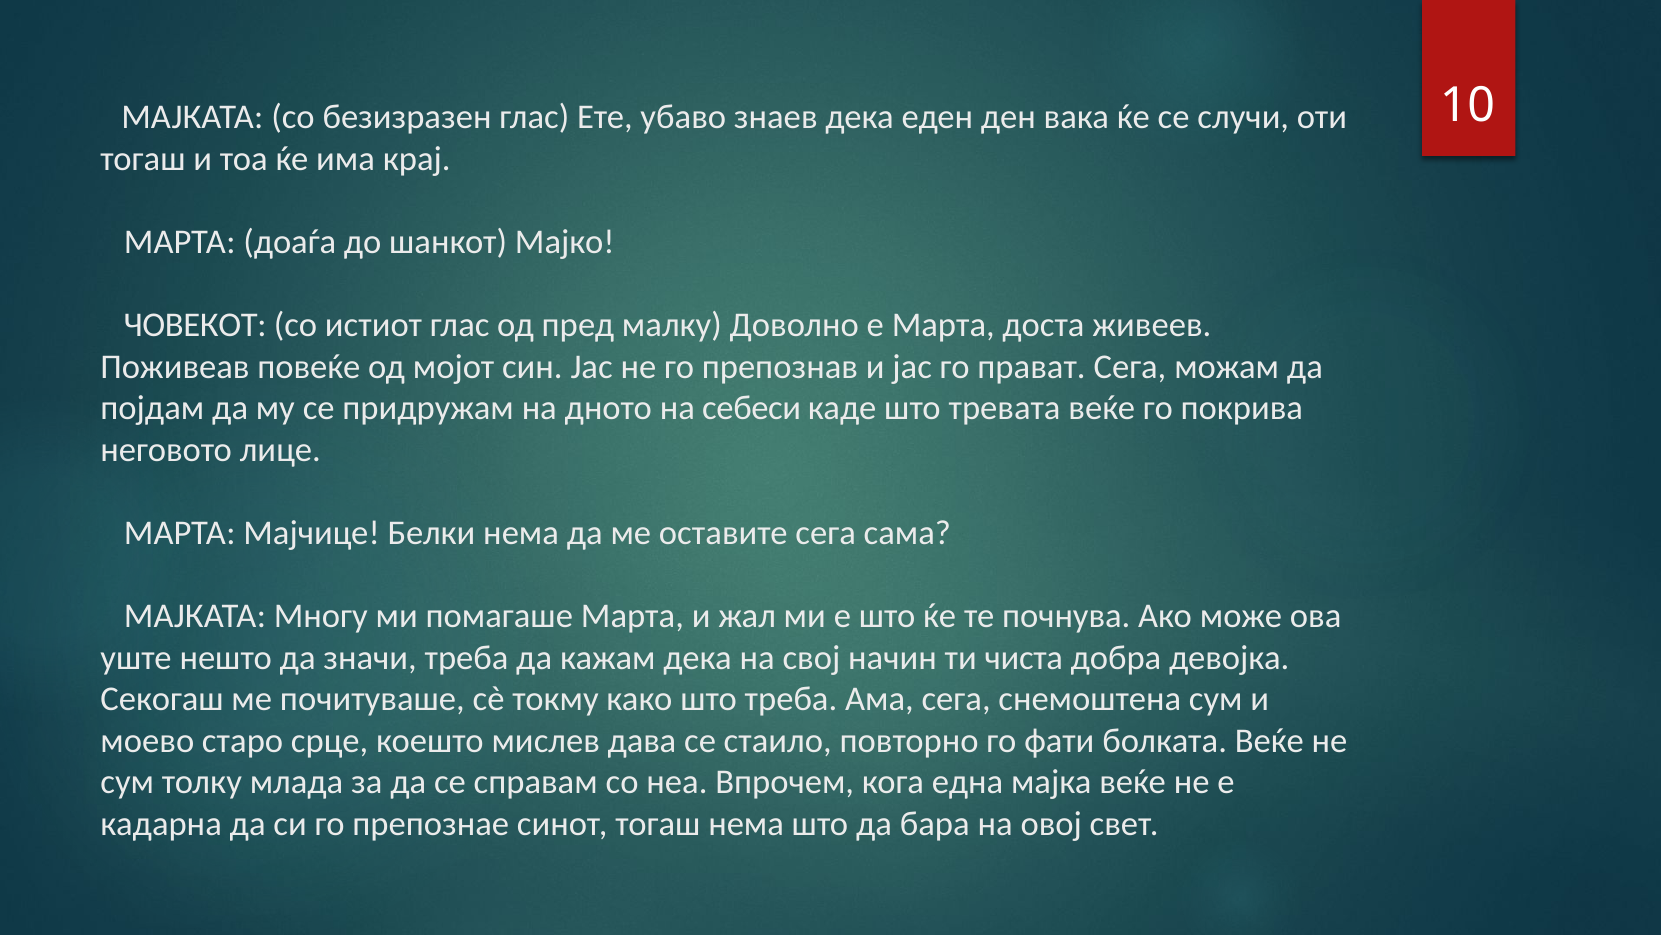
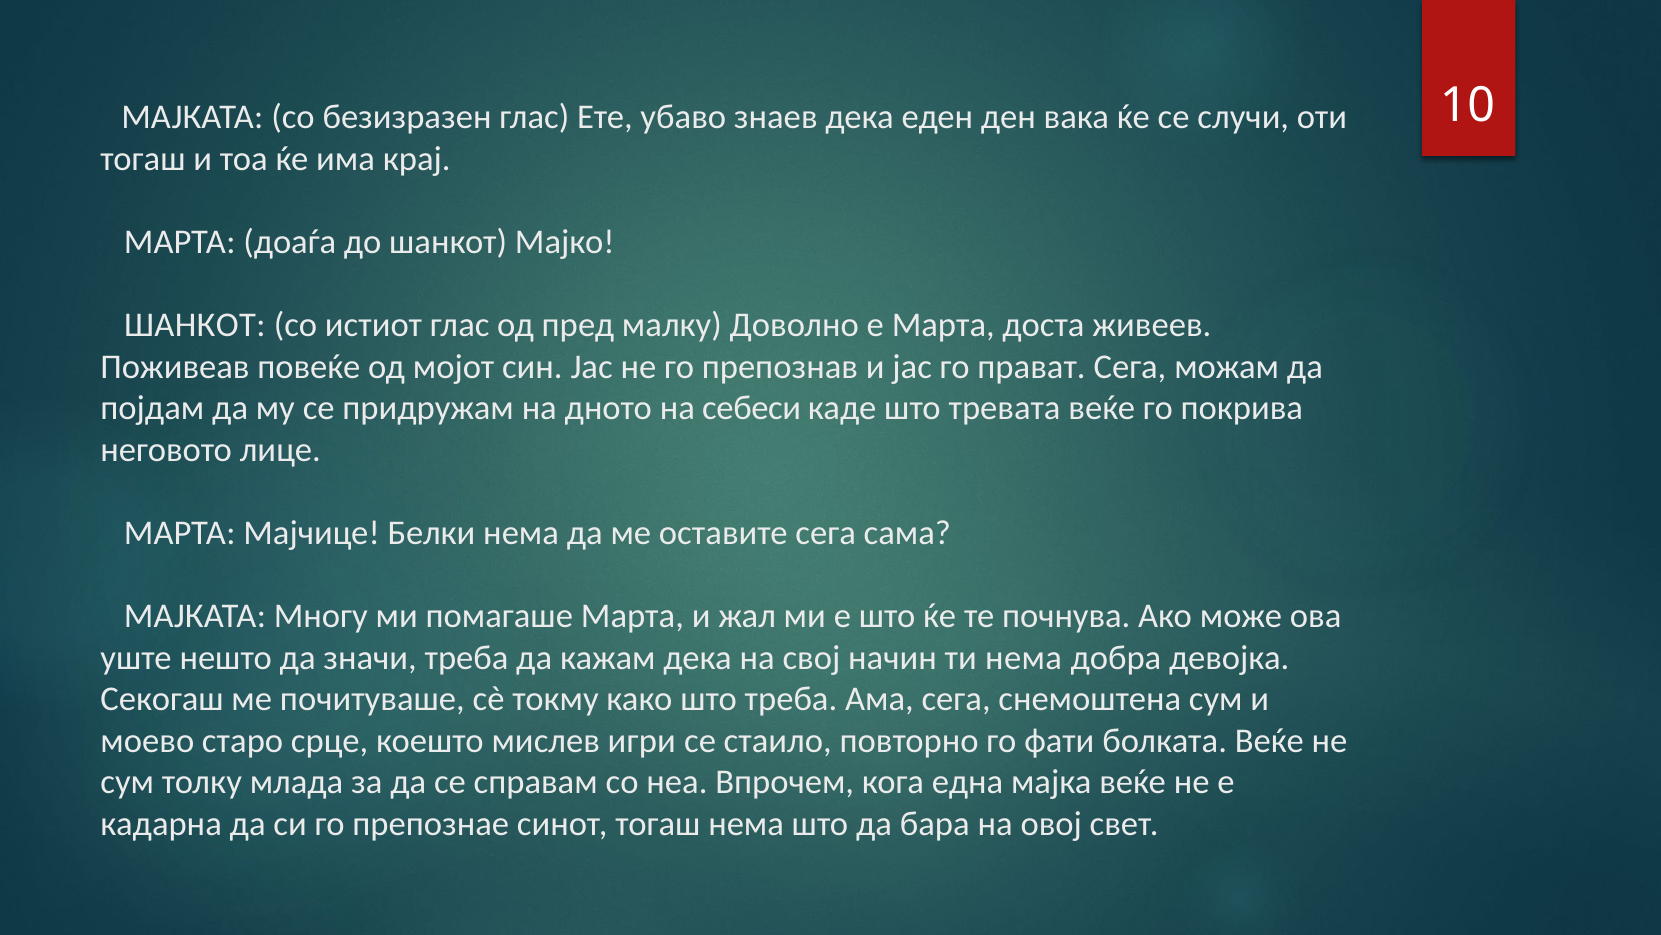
ЧОВЕКОТ: ЧОВЕКОТ -> ШАНКОТ (195, 325)
ти чиста: чиста -> нема (1024, 657)
дава: дава -> игри (642, 740)
